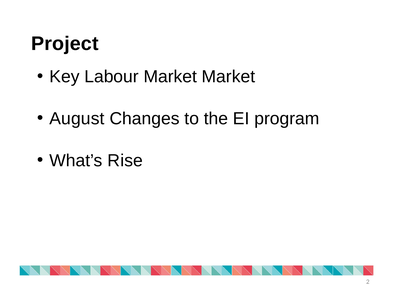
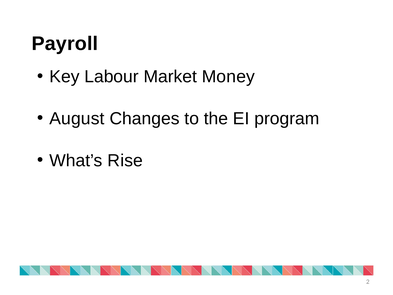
Project: Project -> Payroll (65, 44)
Market Market: Market -> Money (228, 77)
